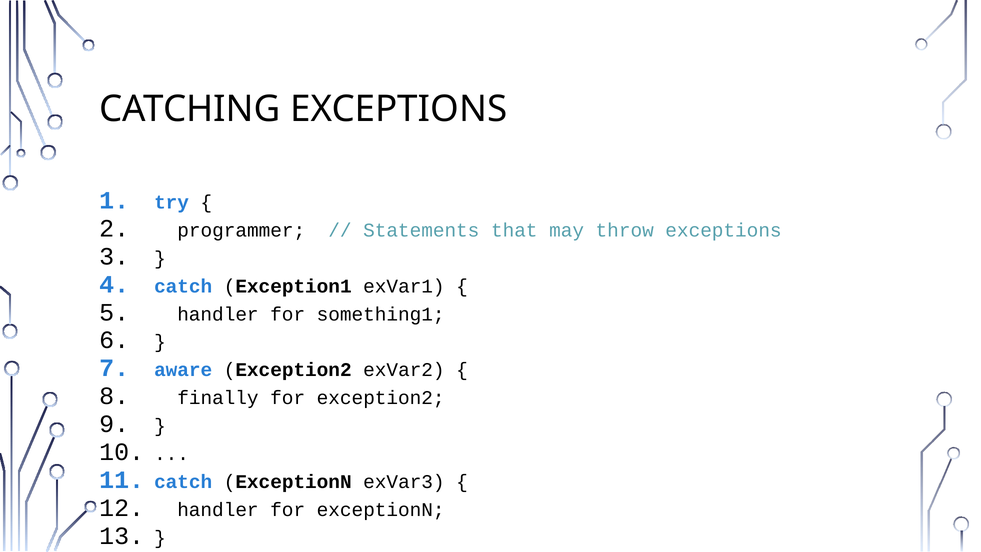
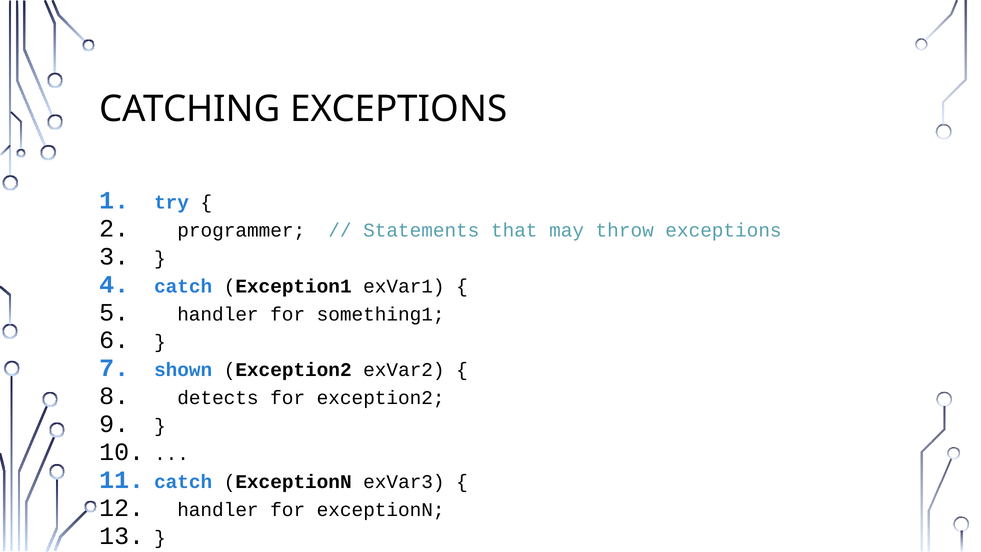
aware: aware -> shown (183, 370)
finally: finally -> detects (218, 398)
